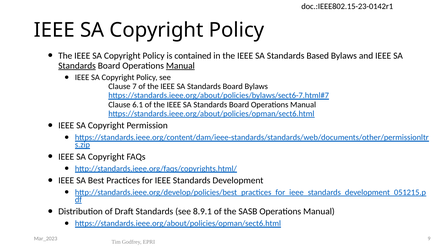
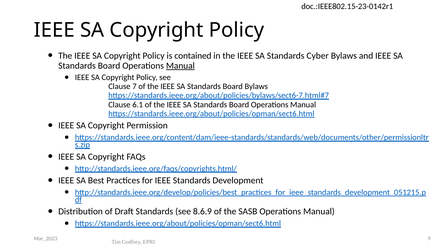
Based: Based -> Cyber (318, 56)
Standards underline: present -> none (77, 66)
8.9.1: 8.9.1 -> 8.6.9 (202, 212)
